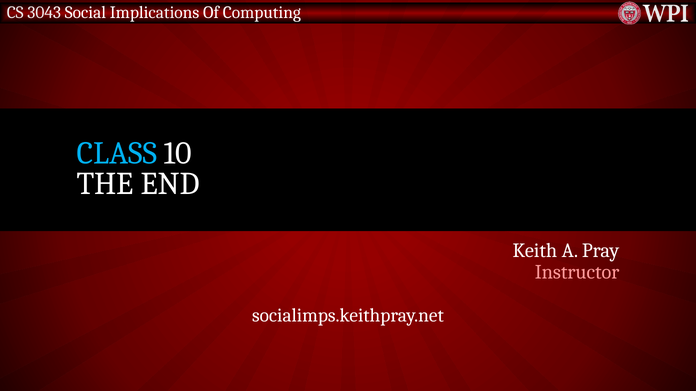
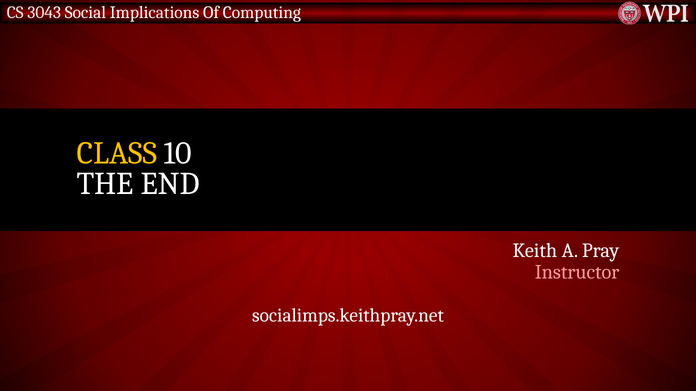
CLASS colour: light blue -> yellow (117, 153)
